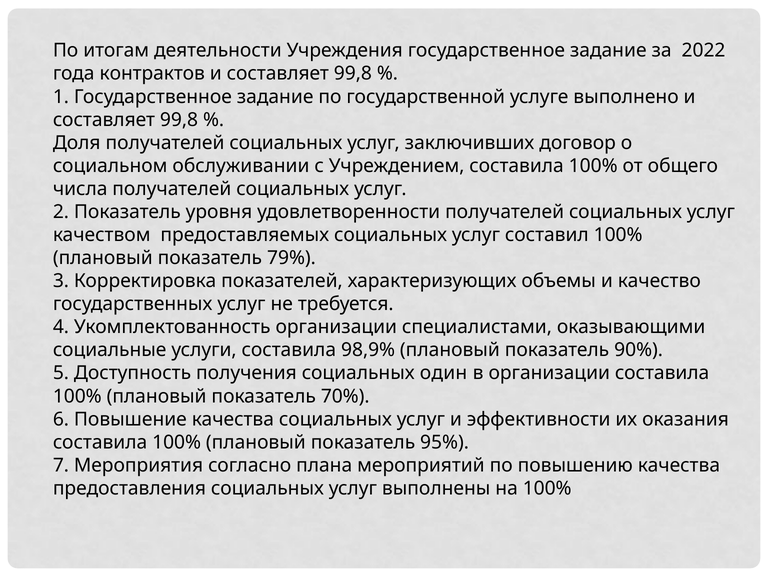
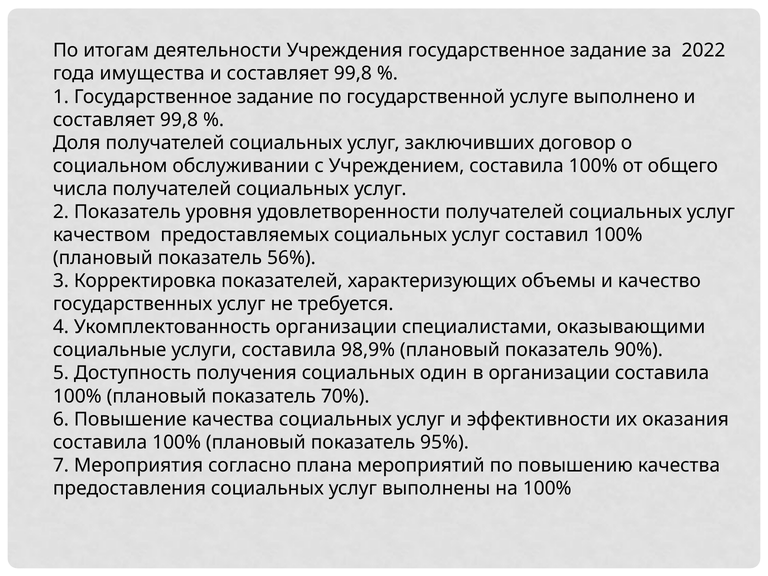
контрактов: контрактов -> имущества (152, 74)
79%: 79% -> 56% (291, 258)
